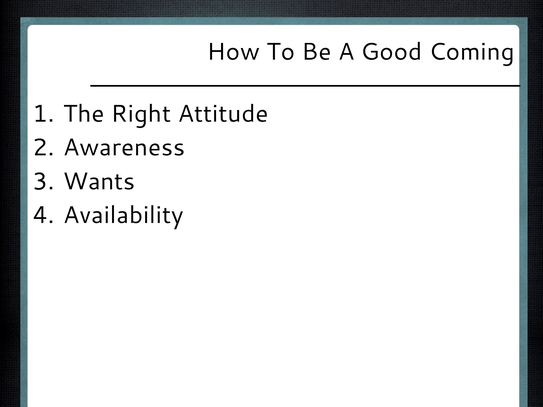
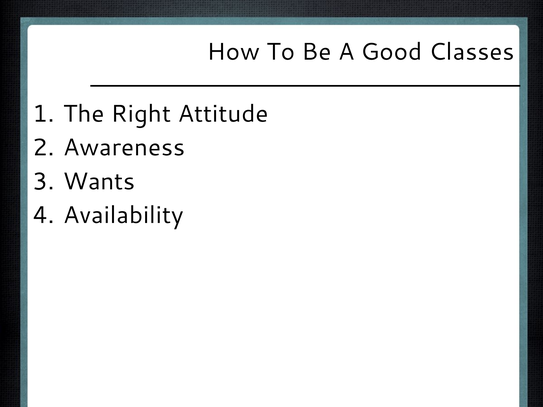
Coming: Coming -> Classes (472, 52)
